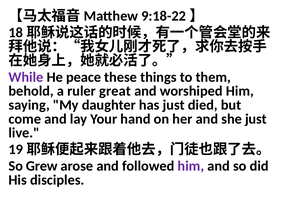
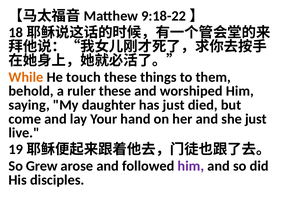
While colour: purple -> orange (26, 77)
peace: peace -> touch (83, 77)
ruler great: great -> these (115, 91)
